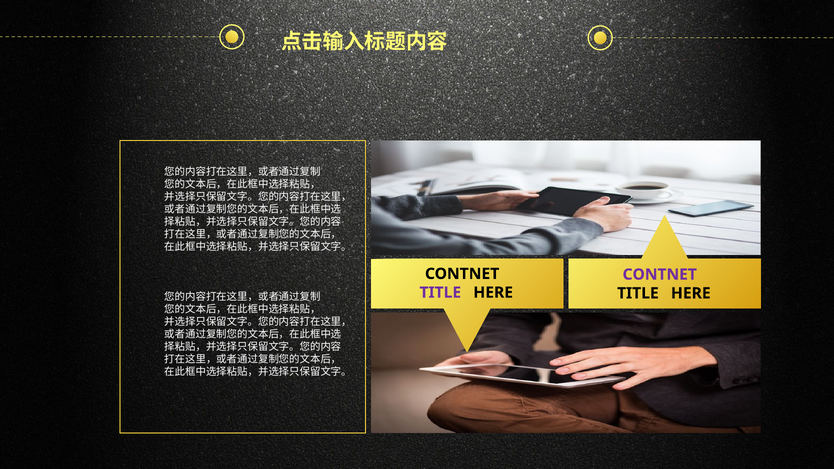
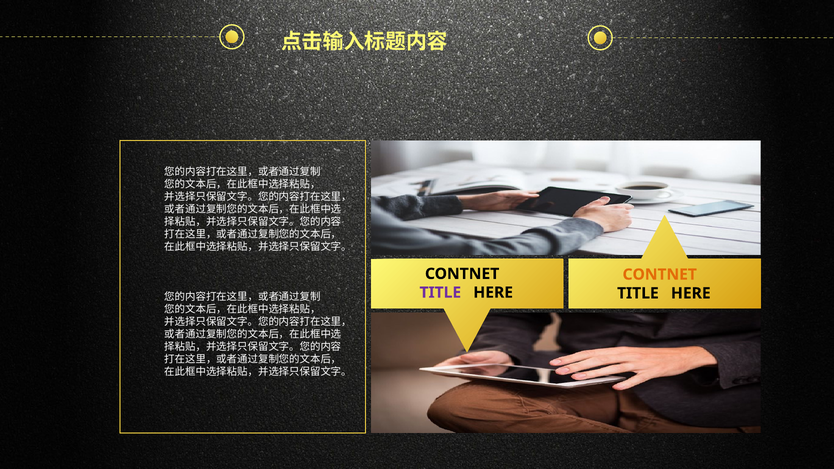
CONTNET colour: purple -> orange (660, 275)
